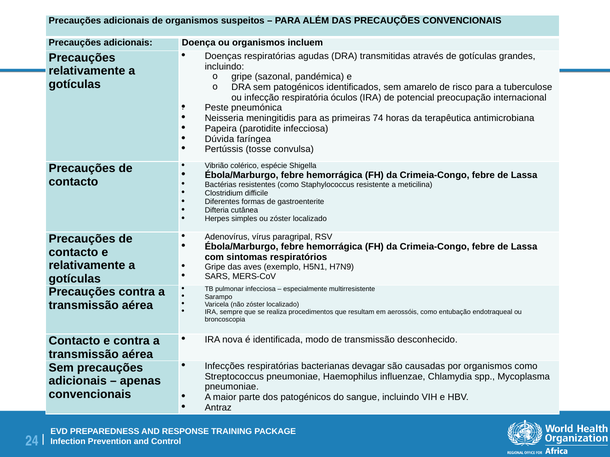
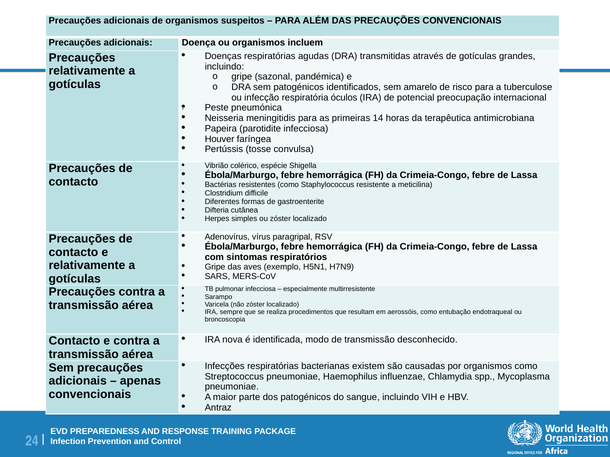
74: 74 -> 14 (378, 118)
Dúvida: Dúvida -> Houver (220, 139)
devagar: devagar -> existem (368, 367)
